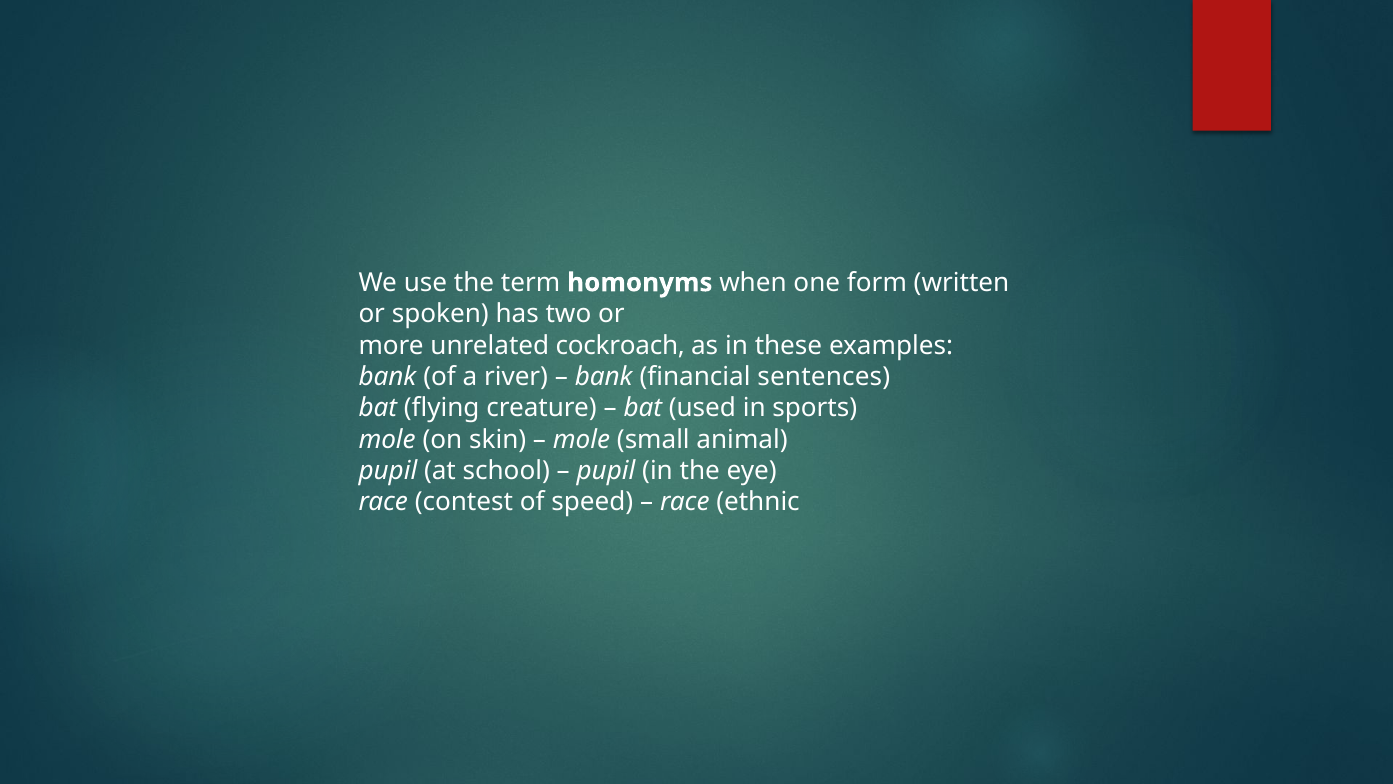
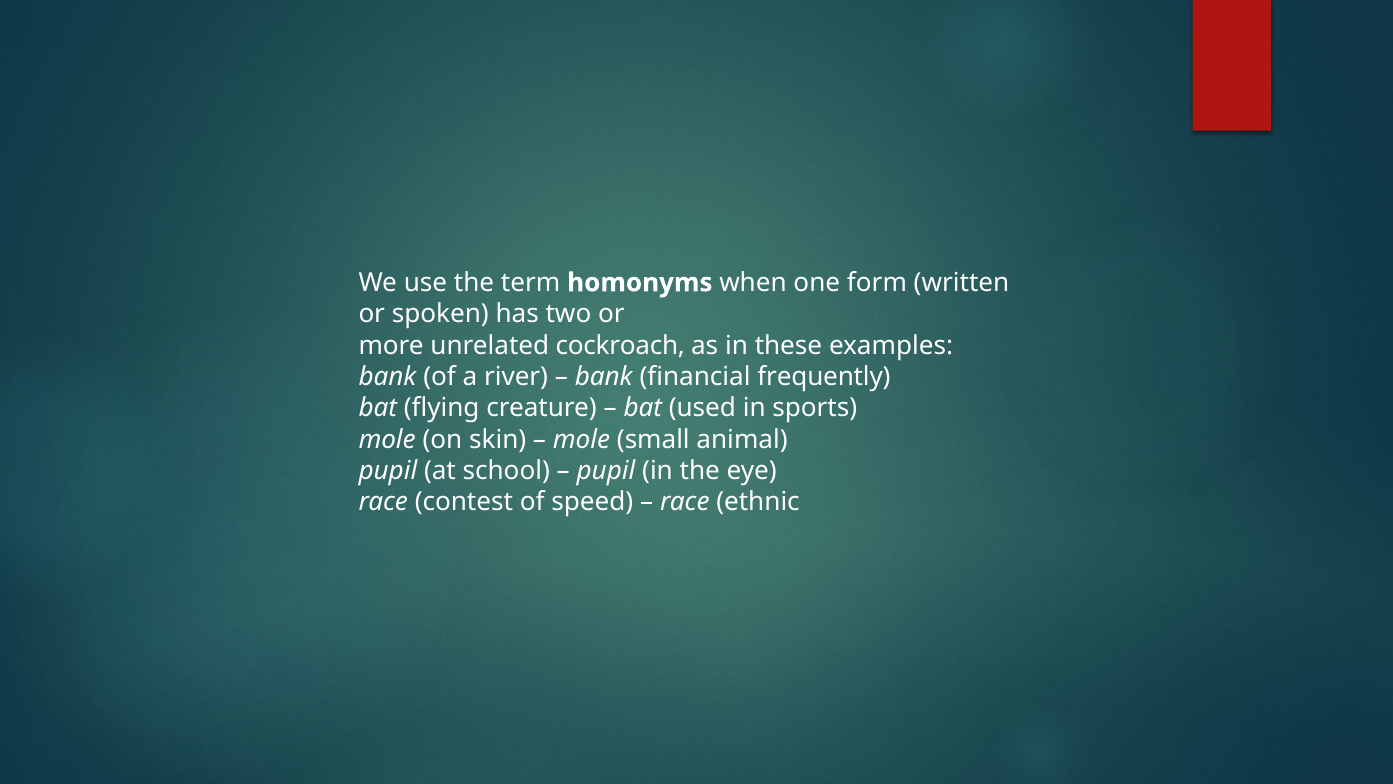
sentences: sentences -> frequently (824, 377)
